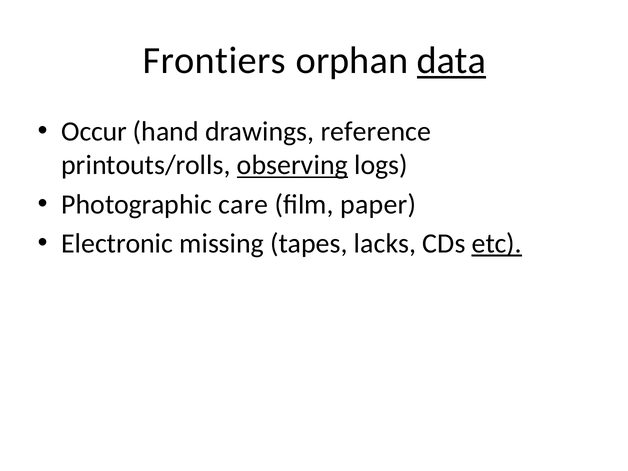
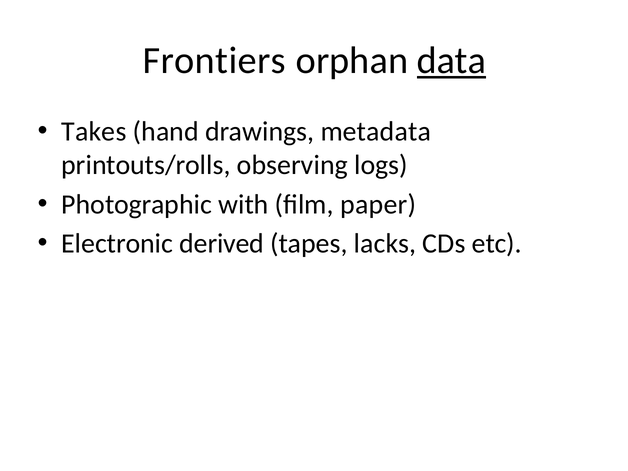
Occur: Occur -> Takes (94, 132)
reference: reference -> metadata (376, 132)
observing underline: present -> none (292, 165)
care: care -> with (243, 204)
missing: missing -> derived (222, 243)
etc underline: present -> none (497, 243)
